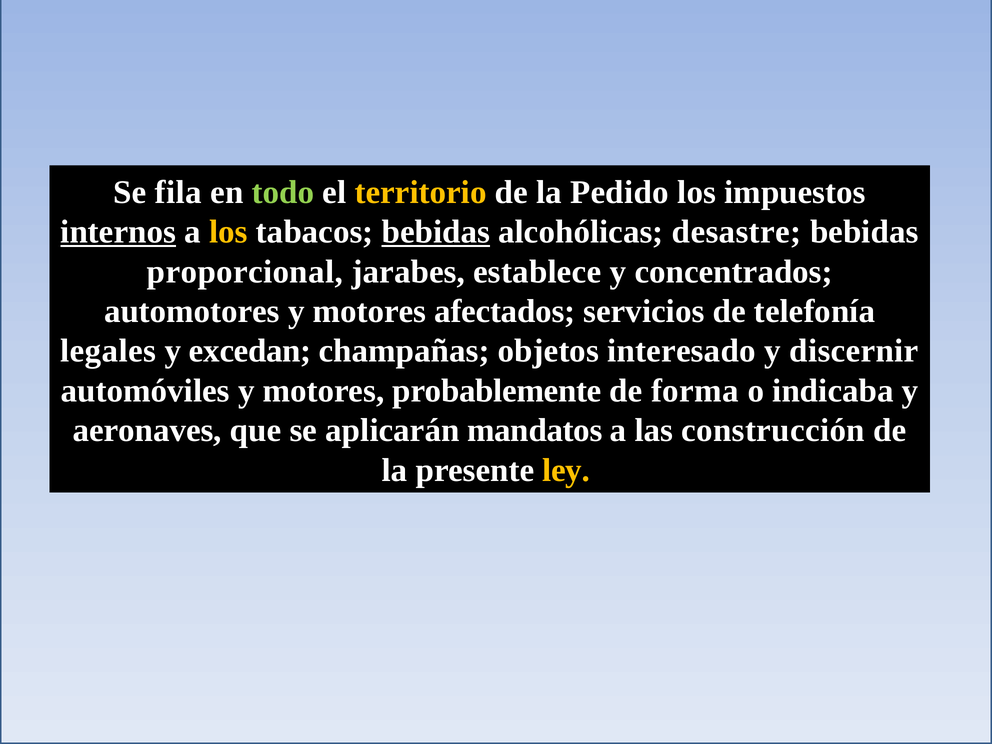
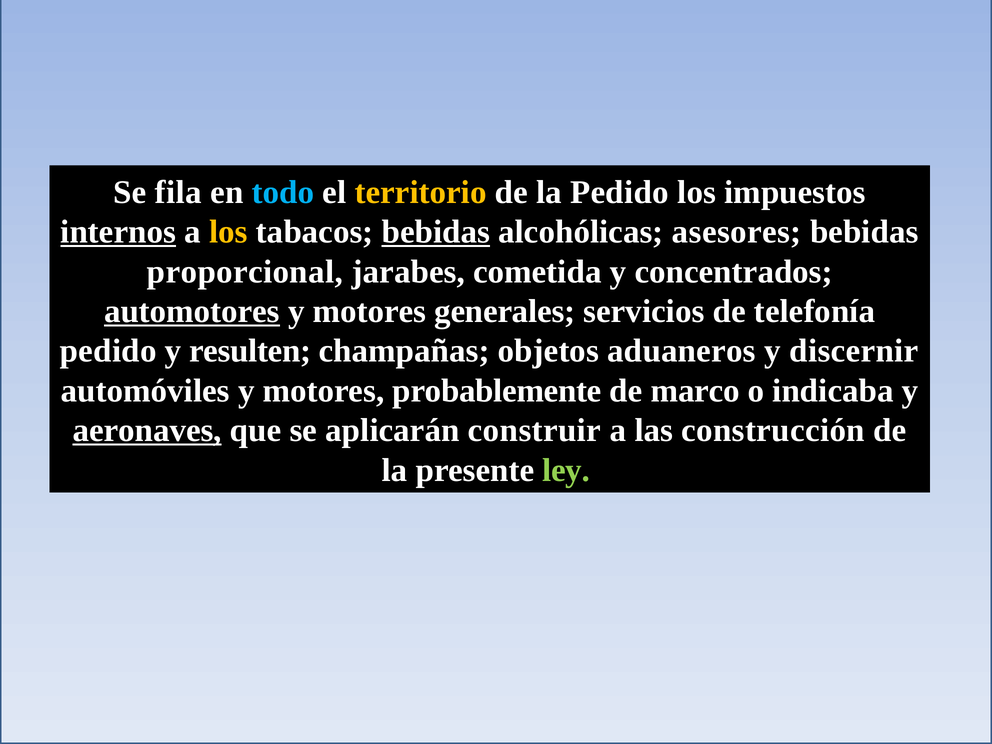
todo colour: light green -> light blue (283, 192)
desastre: desastre -> asesores (737, 232)
establece: establece -> cometida (537, 272)
automotores underline: none -> present (192, 311)
afectados: afectados -> generales (505, 311)
legales: legales -> pedido (108, 351)
excedan: excedan -> resulten (250, 351)
interesado: interesado -> aduaneros (681, 351)
forma: forma -> marco (695, 391)
aeronaves underline: none -> present (147, 430)
mandatos: mandatos -> construir (534, 430)
ley colour: yellow -> light green (566, 470)
